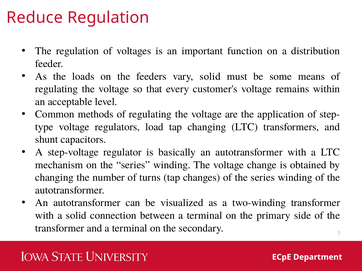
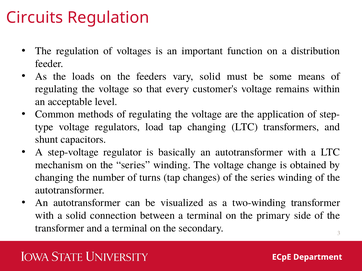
Reduce: Reduce -> Circuits (35, 17)
